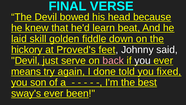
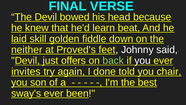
hickory: hickory -> neither (27, 50)
serve: serve -> offers (74, 60)
back colour: pink -> light green (113, 60)
means: means -> invites (26, 71)
fixed: fixed -> chair (169, 71)
